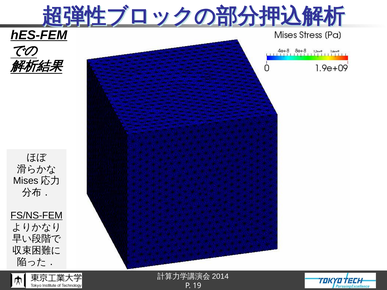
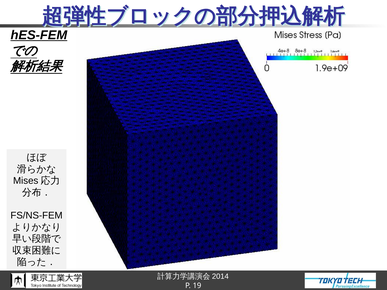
FS/NS-FEM underline: present -> none (37, 216)
